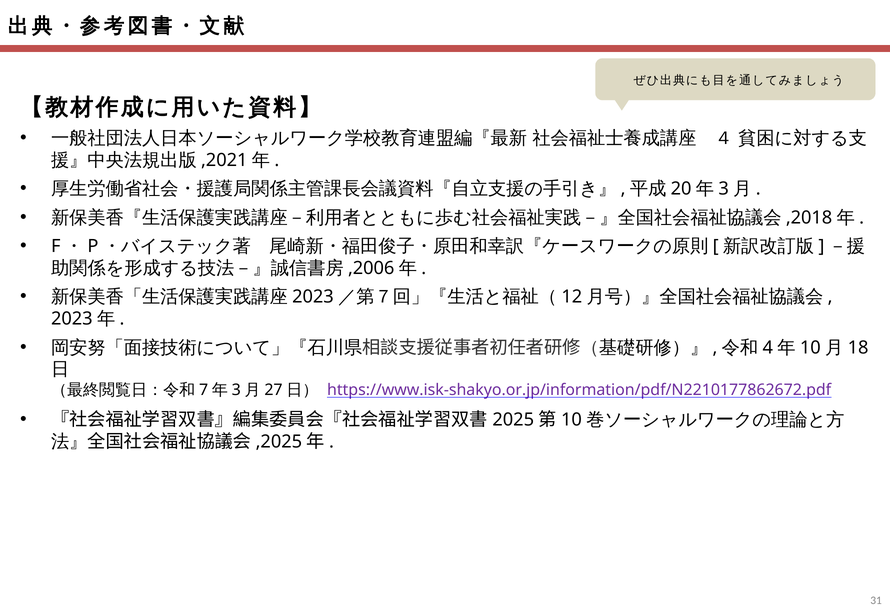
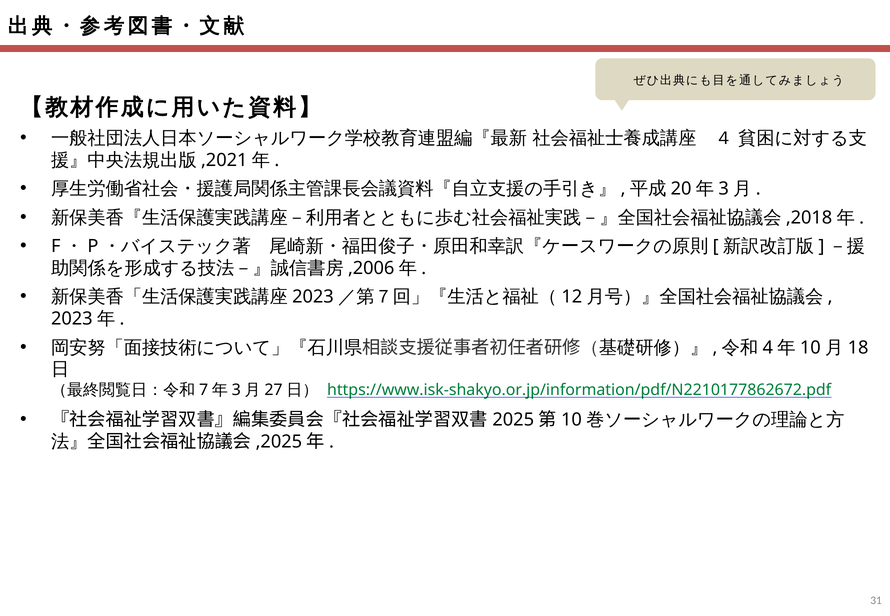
https://www.isk-shakyo.or.jp/information/pdf/N2210177862672.pdf colour: purple -> green (579, 390)
